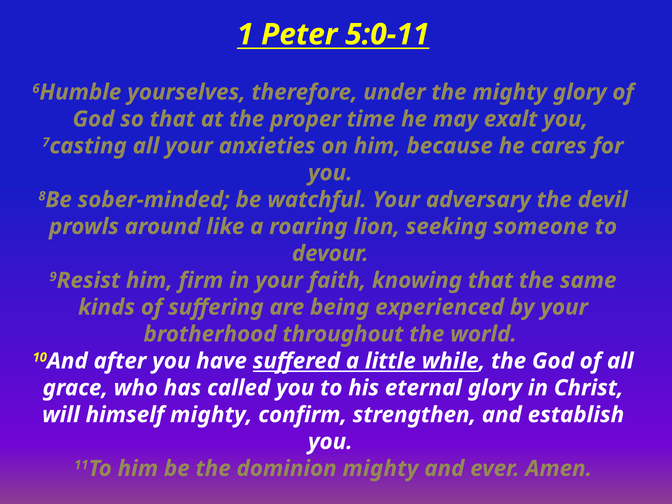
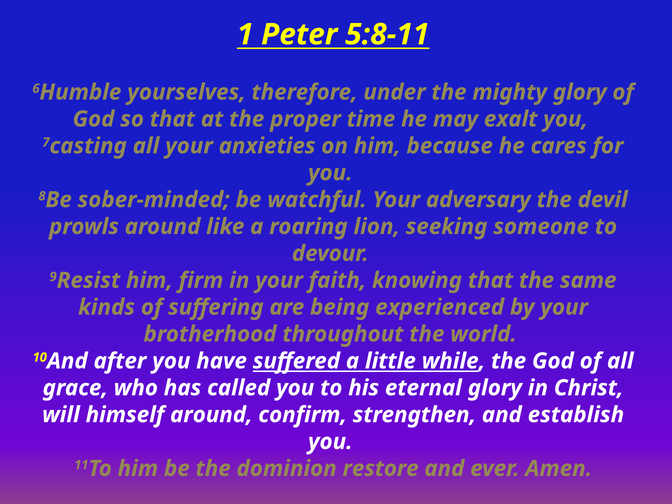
5:0-11: 5:0-11 -> 5:8-11 (387, 34)
himself mighty: mighty -> around (211, 415)
dominion mighty: mighty -> restore (381, 469)
